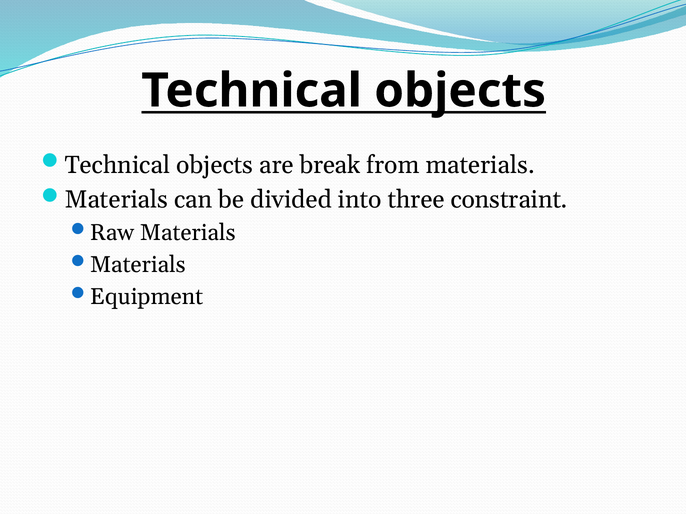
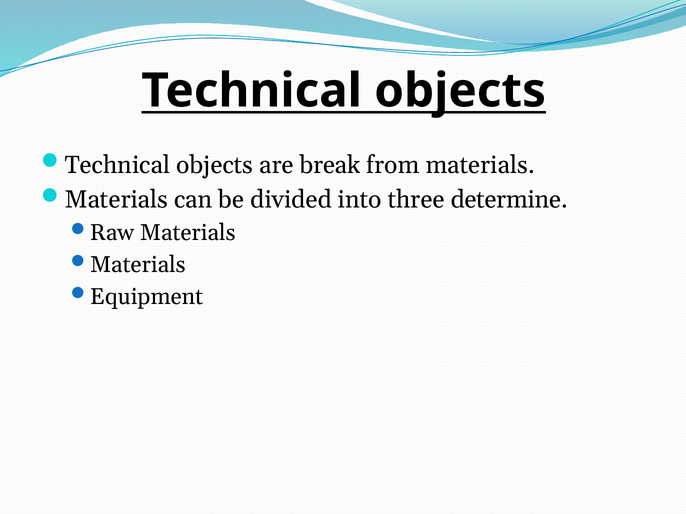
constraint: constraint -> determine (509, 200)
